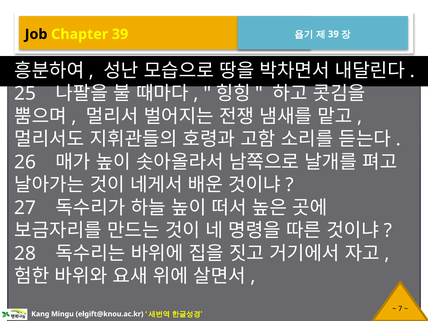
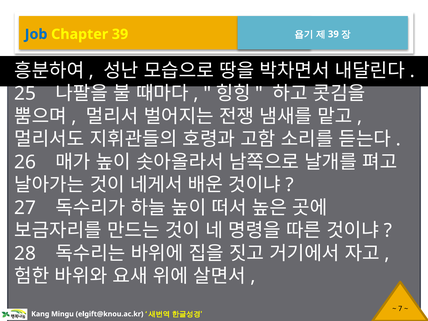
Job colour: black -> blue (36, 34)
